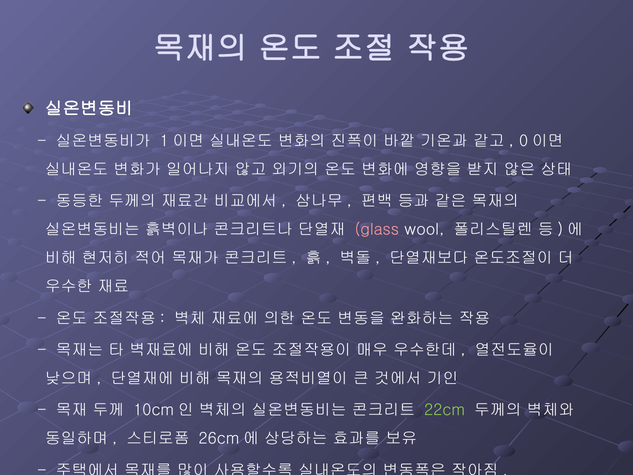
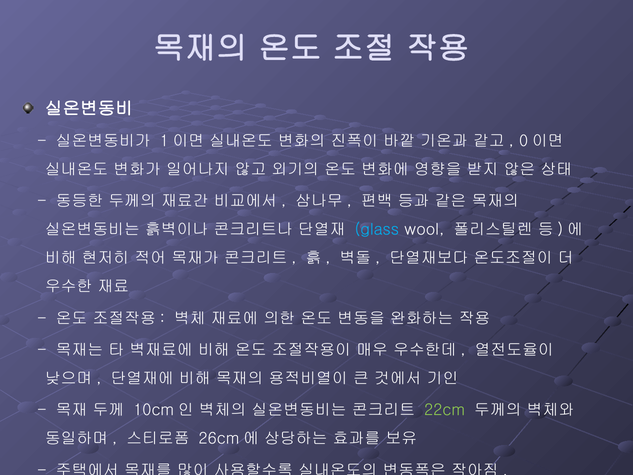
glass colour: pink -> light blue (377, 230)
